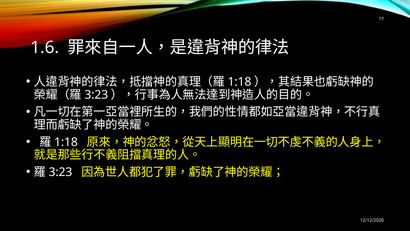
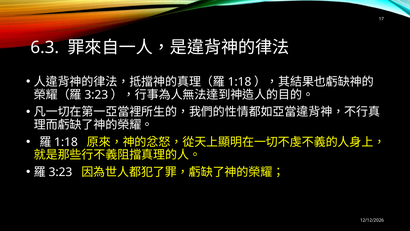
1.6: 1.6 -> 6.3 (45, 47)
